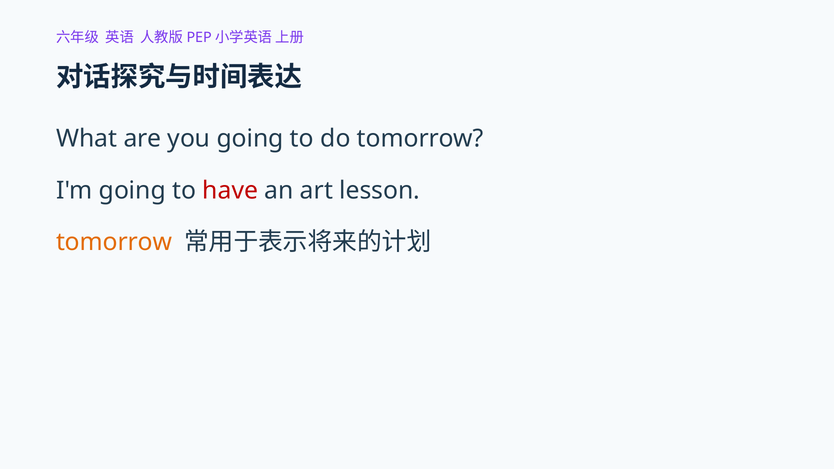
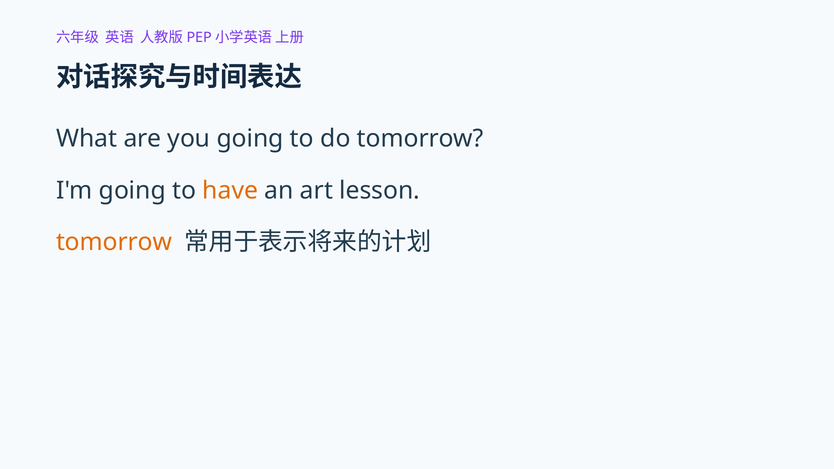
have colour: red -> orange (230, 190)
